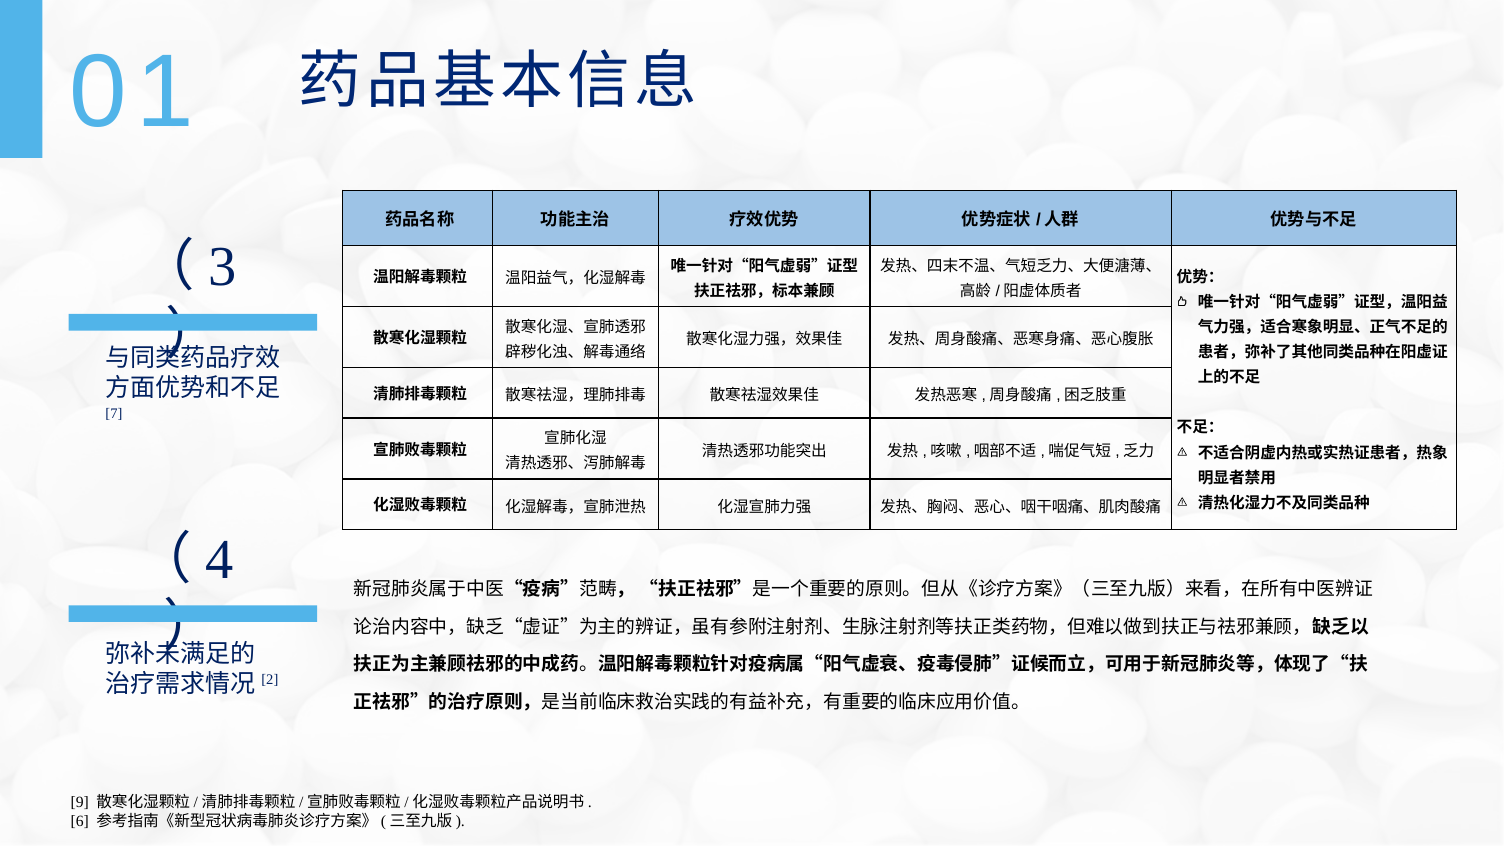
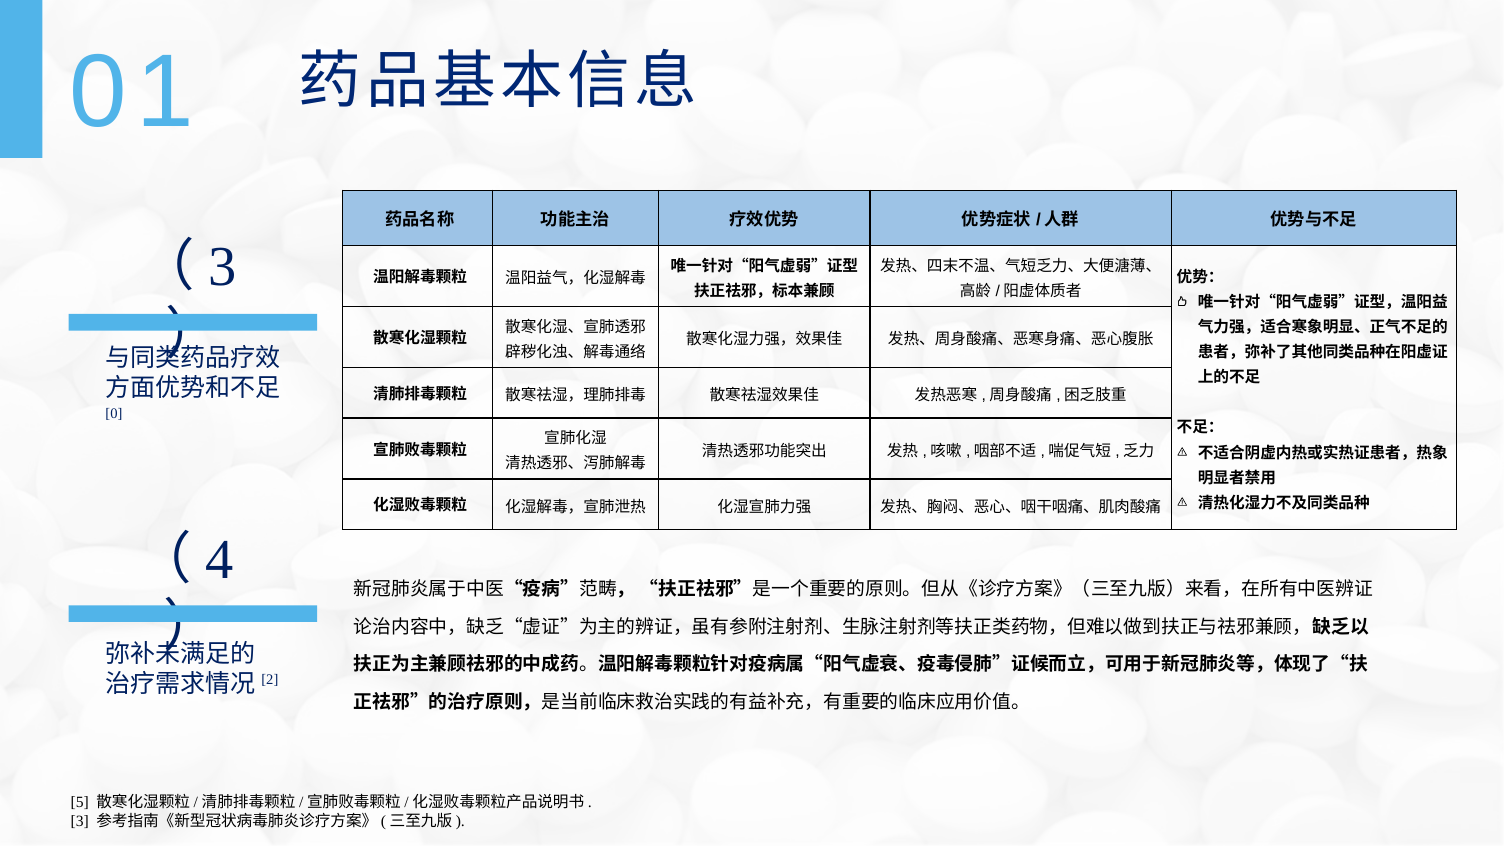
7: 7 -> 0 (114, 414)
9: 9 -> 5 (80, 803)
6: 6 -> 3 (80, 822)
